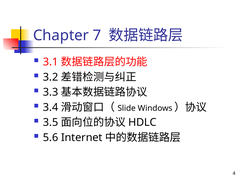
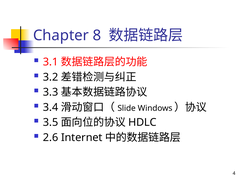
7: 7 -> 8 (97, 35)
5.6: 5.6 -> 2.6 (51, 138)
